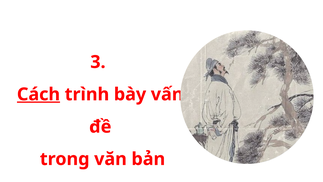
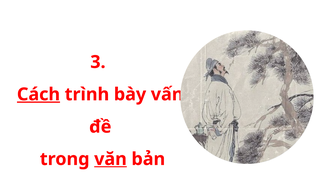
văn underline: none -> present (110, 159)
